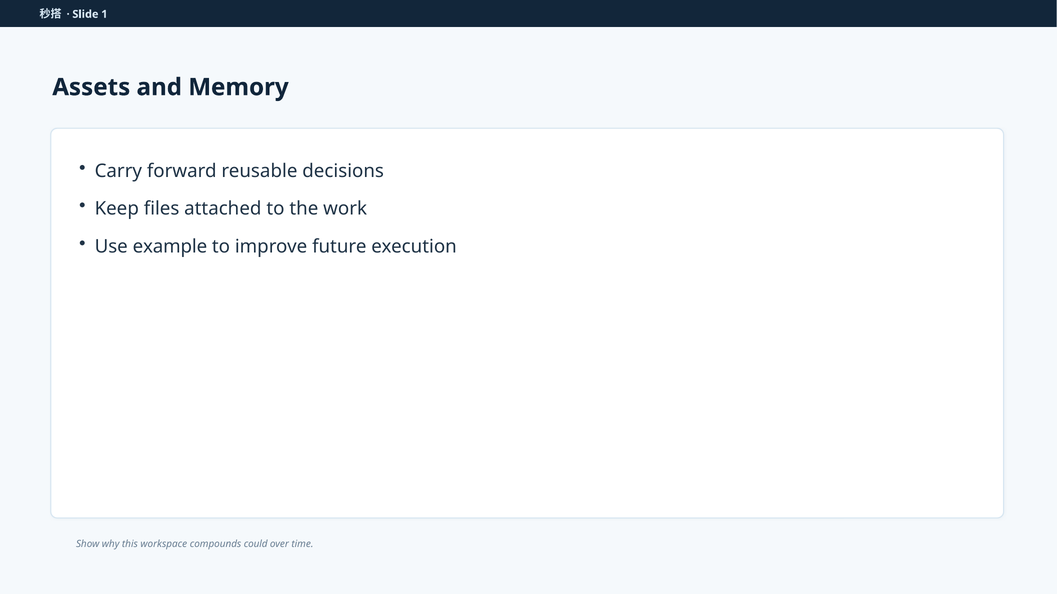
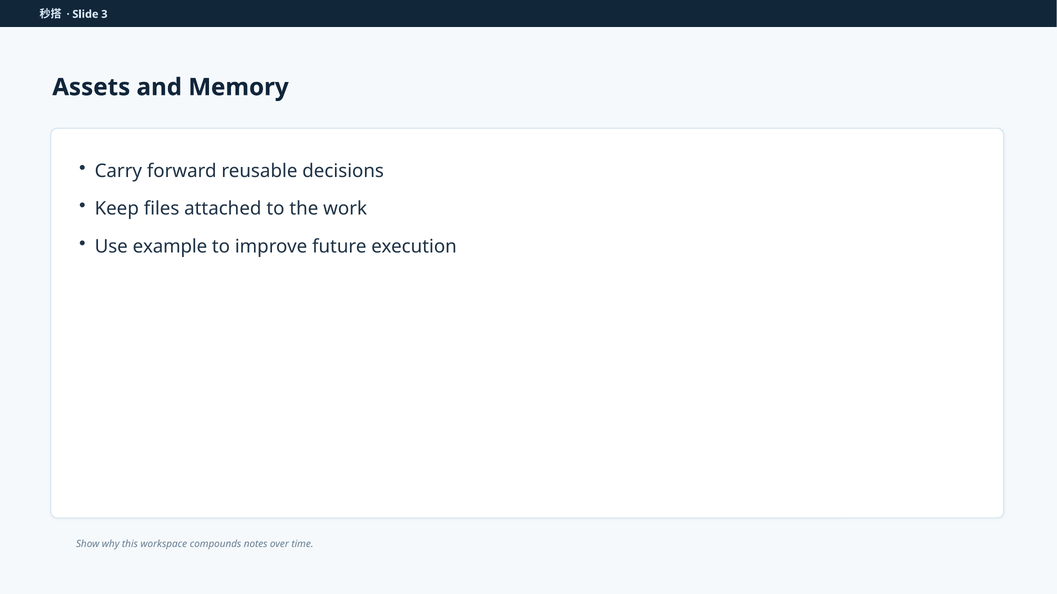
1: 1 -> 3 (104, 14)
could: could -> notes (256, 544)
